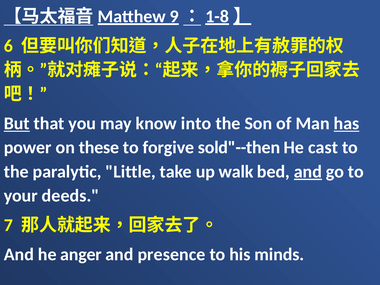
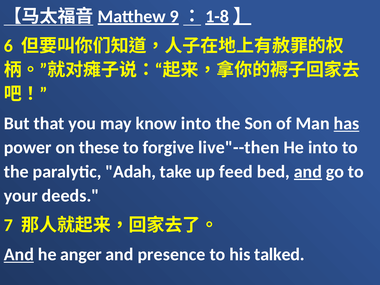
But underline: present -> none (17, 123)
sold"--then: sold"--then -> live"--then (239, 148)
He cast: cast -> into (323, 148)
Little: Little -> Adah (131, 172)
walk: walk -> feed (236, 172)
And underline: none -> present (19, 255)
minds: minds -> talked (279, 255)
